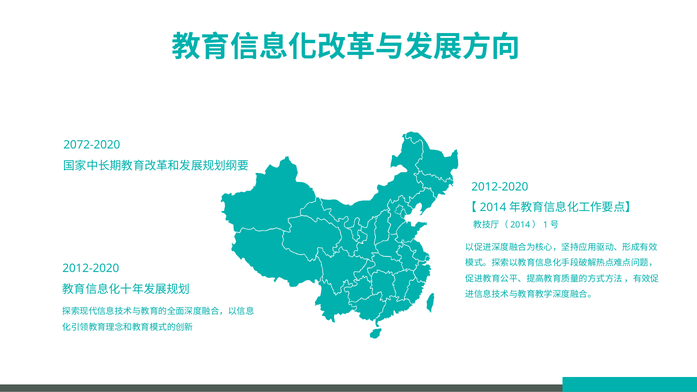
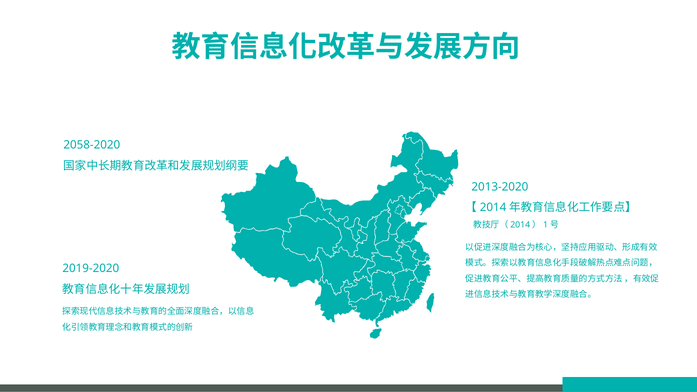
2072-2020: 2072-2020 -> 2058-2020 (92, 145)
2012-2020: 2012-2020 -> 2013-2020 (500, 187)
2012-2020: 2012-2020 -> 2019-2020 (91, 268)
